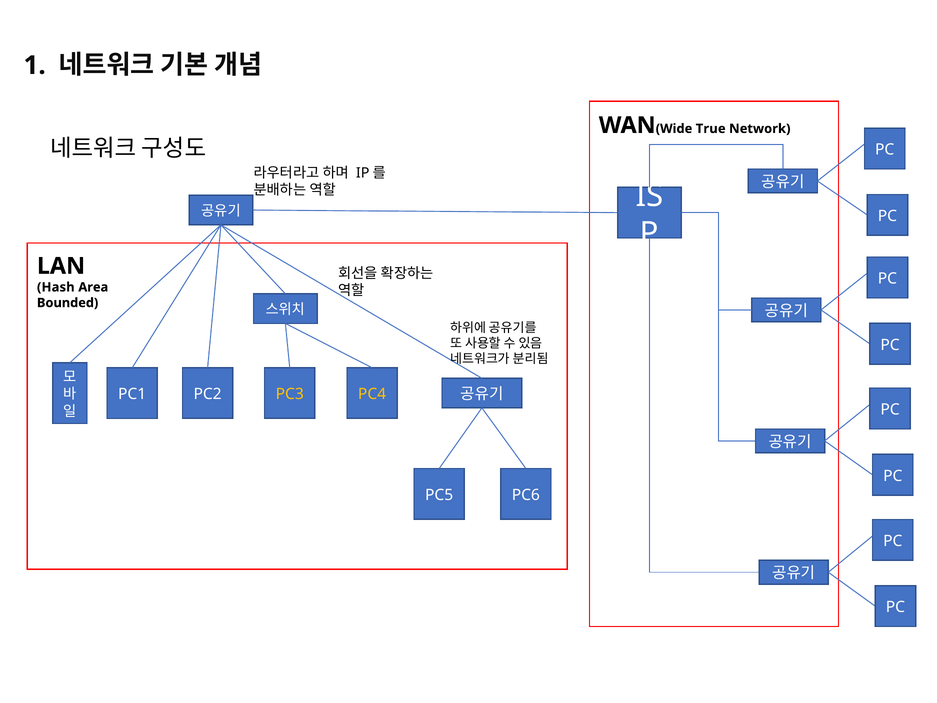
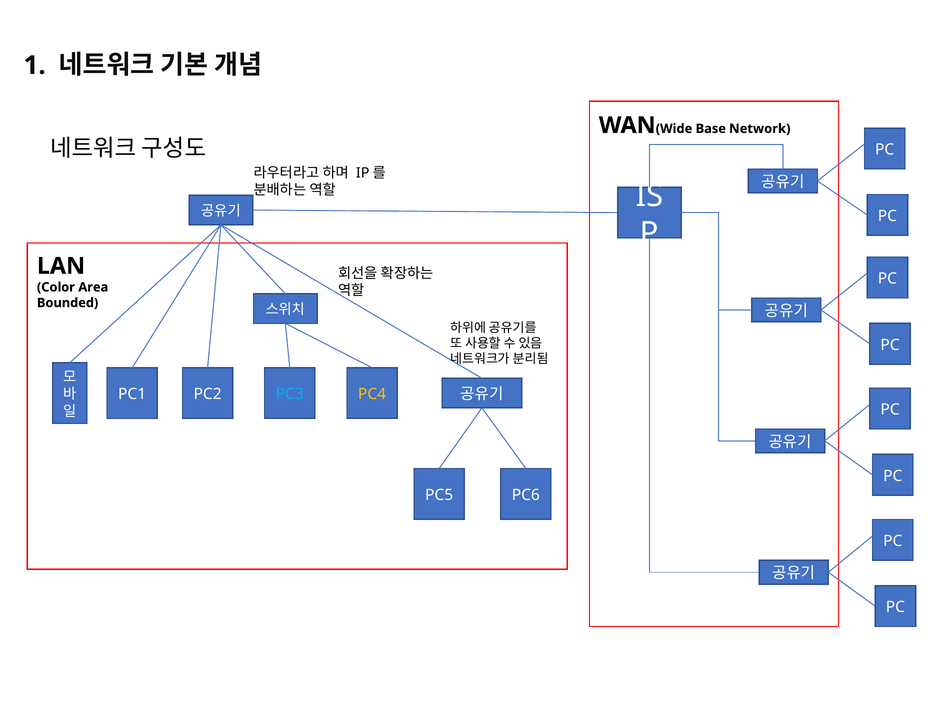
True: True -> Base (711, 129)
Hash: Hash -> Color (56, 287)
PC3 colour: yellow -> light blue (290, 394)
